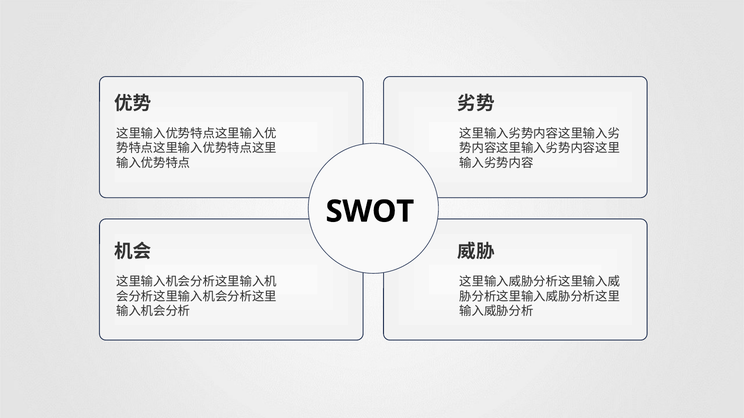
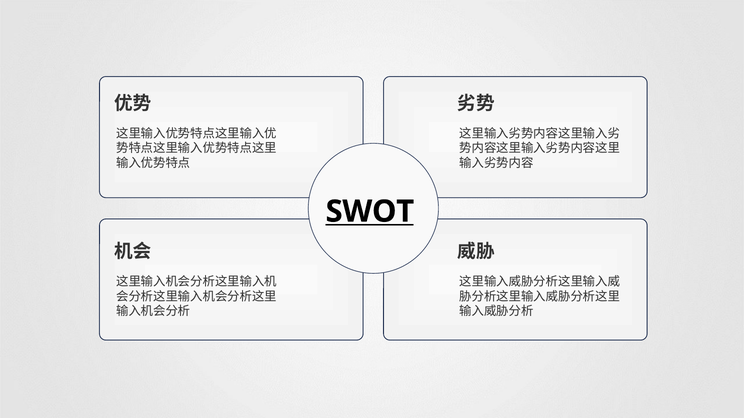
SWOT underline: none -> present (370, 212)
